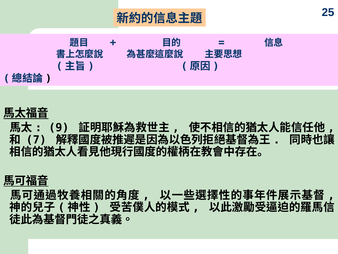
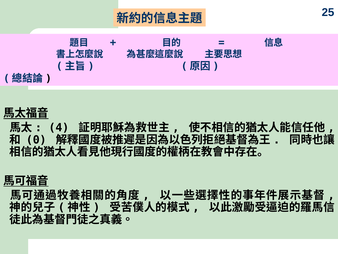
9: 9 -> 4 (59, 127)
7: 7 -> 0 (36, 140)
